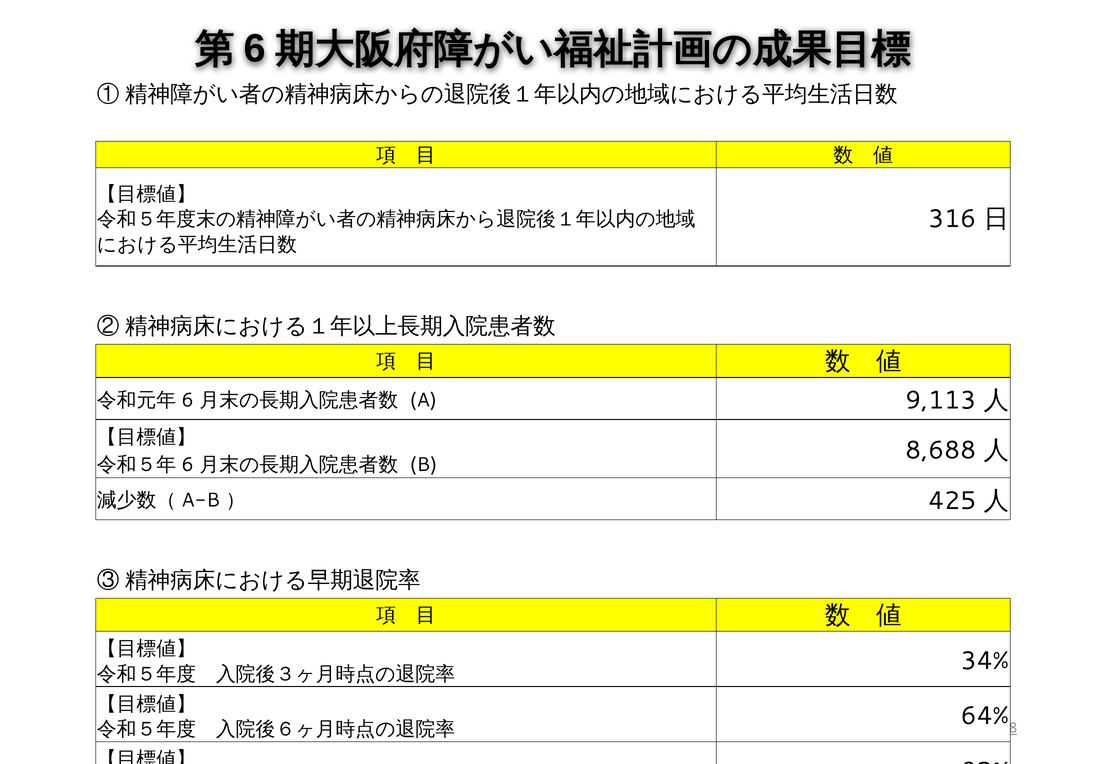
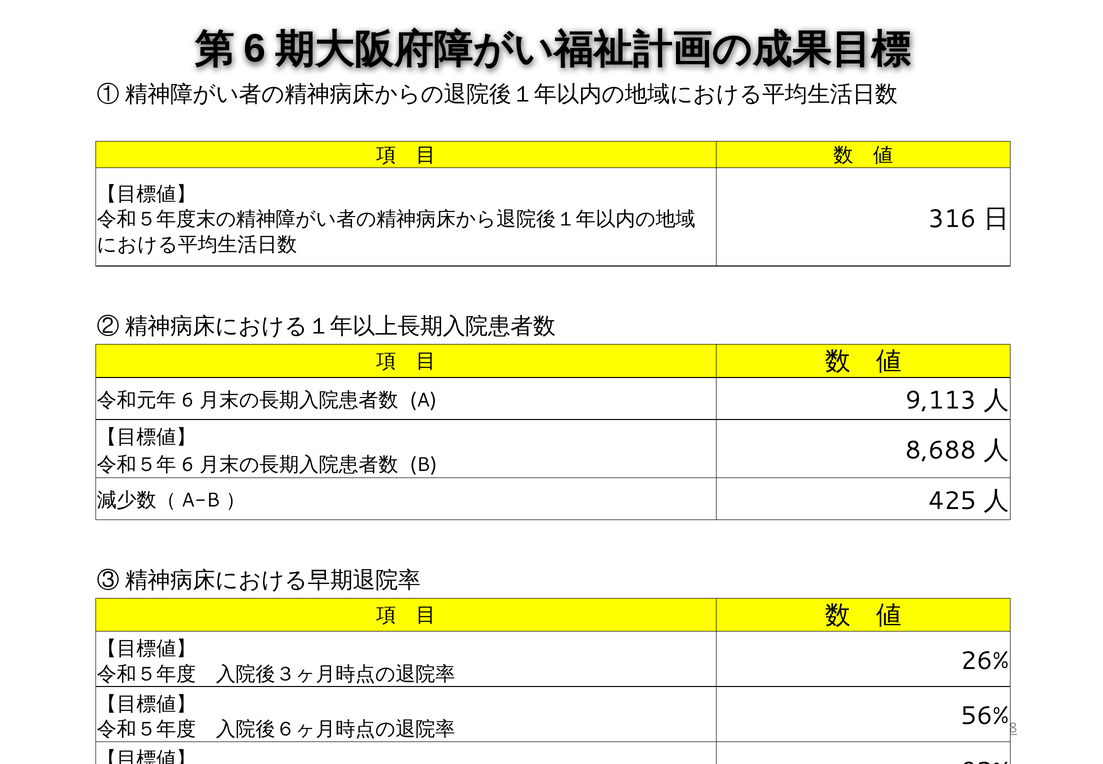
34%: 34% -> 26% (985, 661)
64%: 64% -> 56% (985, 716)
